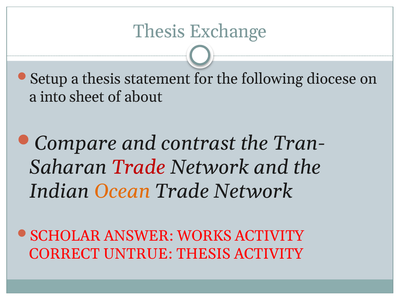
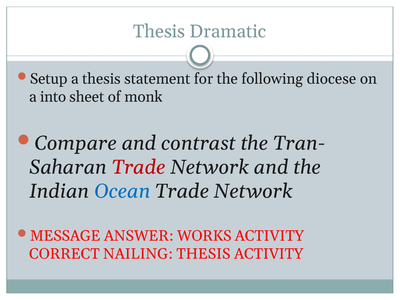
Exchange: Exchange -> Dramatic (228, 31)
about: about -> monk (143, 97)
Ocean colour: orange -> blue (122, 191)
SCHOLAR: SCHOLAR -> MESSAGE (65, 236)
UNTRUE: UNTRUE -> NAILING (138, 254)
